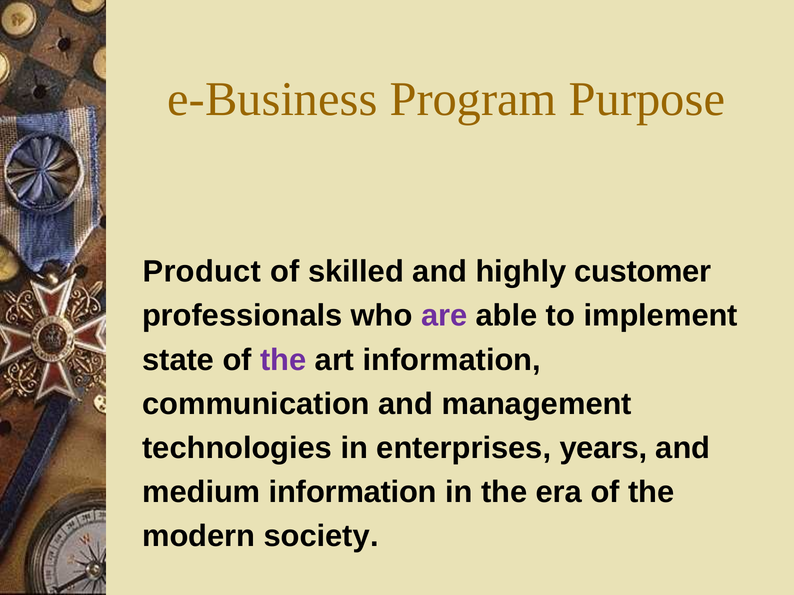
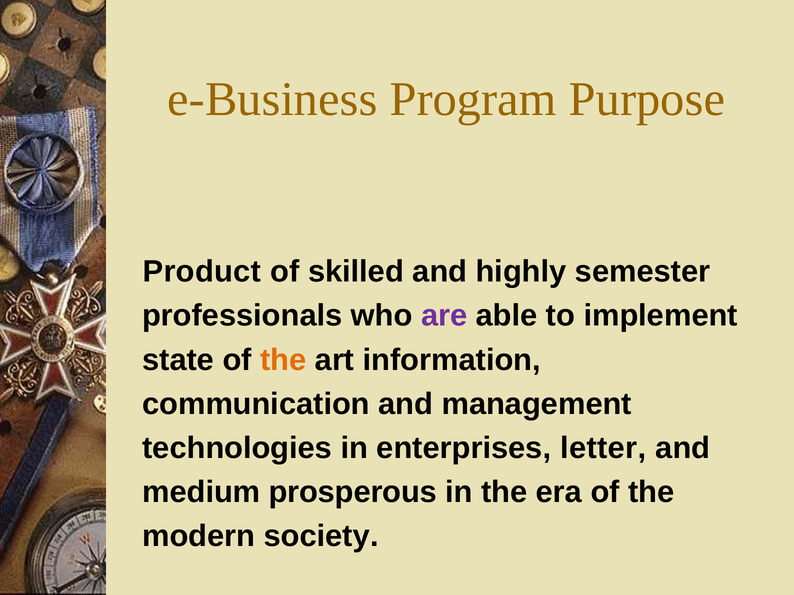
customer: customer -> semester (643, 272)
the colour: purple -> orange (283, 360)
years: years -> letter (603, 448)
medium information: information -> prosperous (353, 492)
